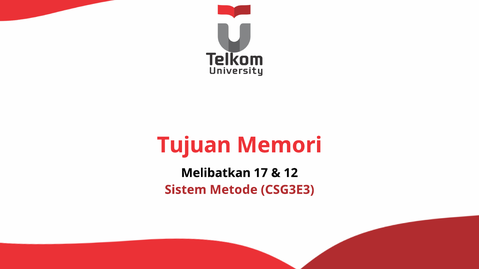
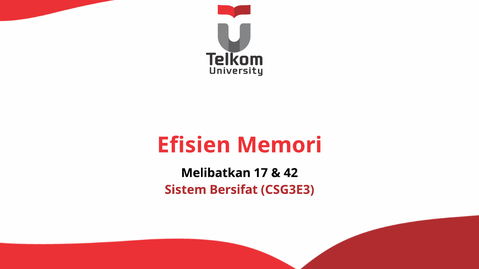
Tujuan: Tujuan -> Efisien (194, 145)
12: 12 -> 42 (291, 173)
Metode: Metode -> Bersifat (234, 190)
